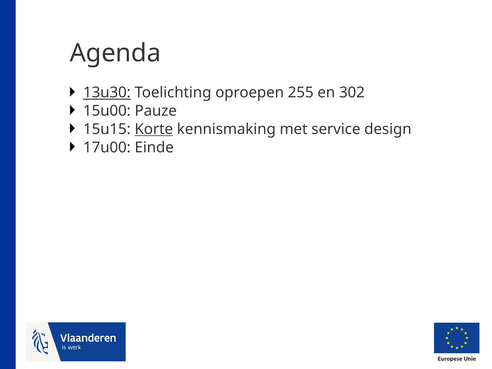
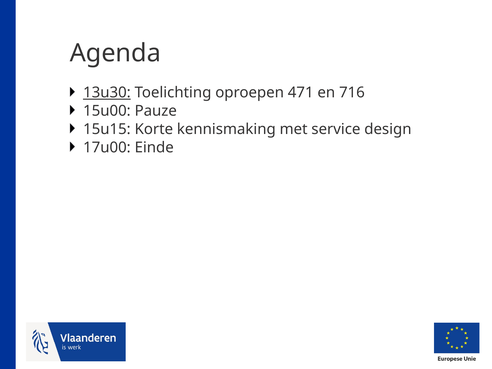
255: 255 -> 471 (301, 93)
302: 302 -> 716 (352, 93)
Korte underline: present -> none (154, 129)
